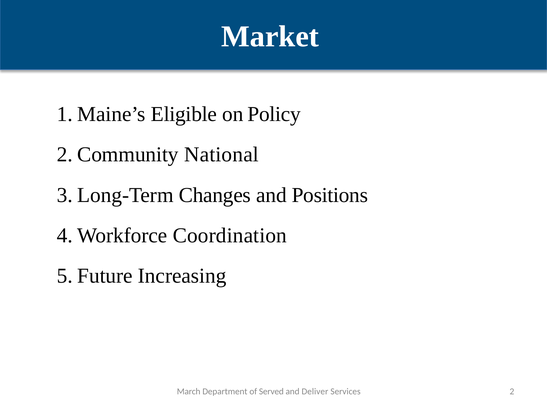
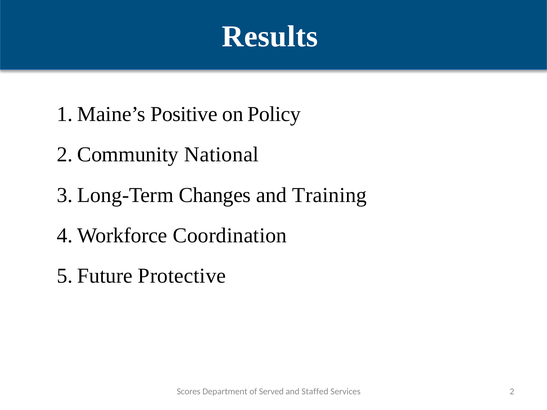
Market: Market -> Results (270, 36)
Eligible: Eligible -> Positive (184, 114)
Positions: Positions -> Training (330, 195)
Increasing: Increasing -> Protective (182, 276)
March: March -> Scores (189, 392)
Deliver: Deliver -> Staffed (315, 392)
